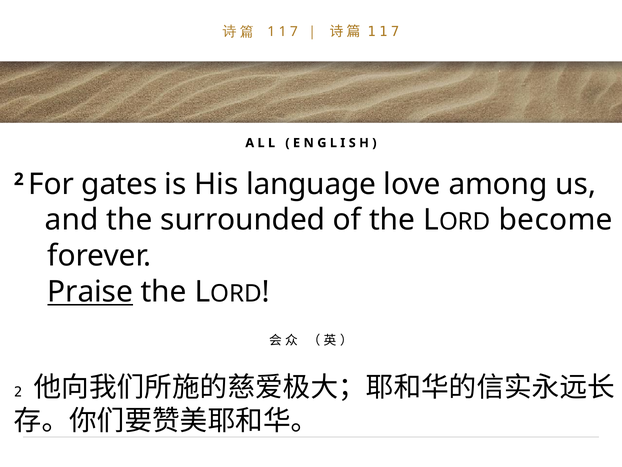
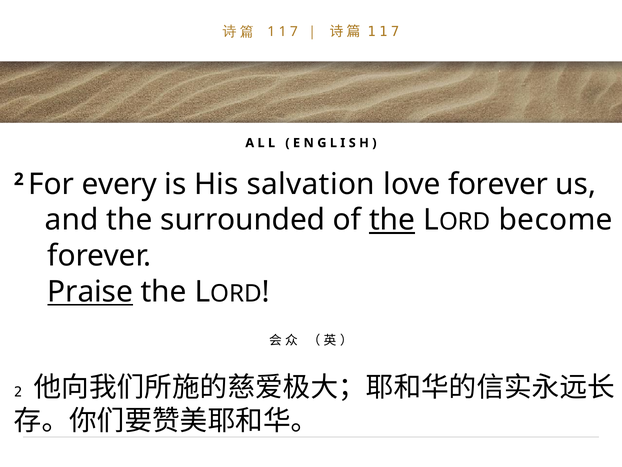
gates: gates -> every (119, 184)
language: language -> salvation (311, 184)
love among: among -> forever (498, 184)
the underline: none -> present (392, 220)
